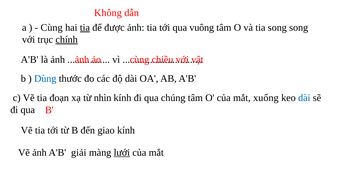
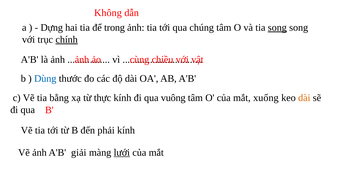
Cùng: Cùng -> Dựng (52, 28)
tia underline: present -> none (85, 28)
được: được -> trong (115, 28)
vuông: vuông -> chúng (202, 28)
song underline: none -> present (277, 28)
đoạn: đoạn -> bằng (59, 98)
nhìn: nhìn -> thực (103, 98)
chúng: chúng -> vuông (173, 98)
dài colour: blue -> orange (304, 98)
giao: giao -> phải (106, 130)
